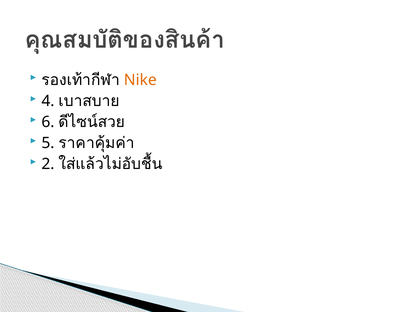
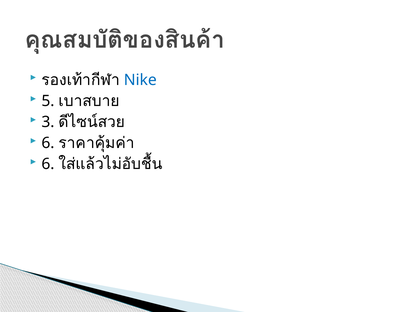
Nike colour: orange -> blue (140, 80)
4: 4 -> 5 (48, 101)
6: 6 -> 3 (48, 122)
5: 5 -> 6 (48, 143)
2: 2 -> 6 (48, 164)
